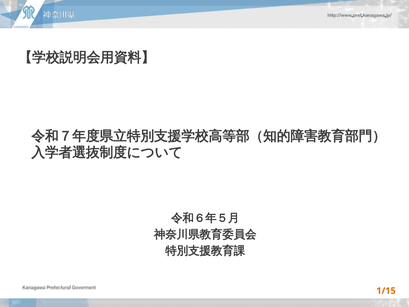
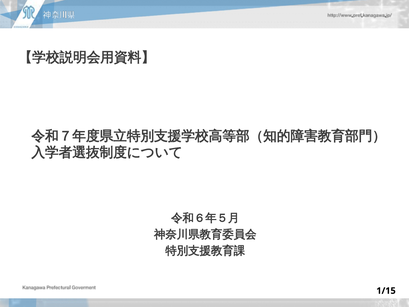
1/15 colour: orange -> black (386, 291)
